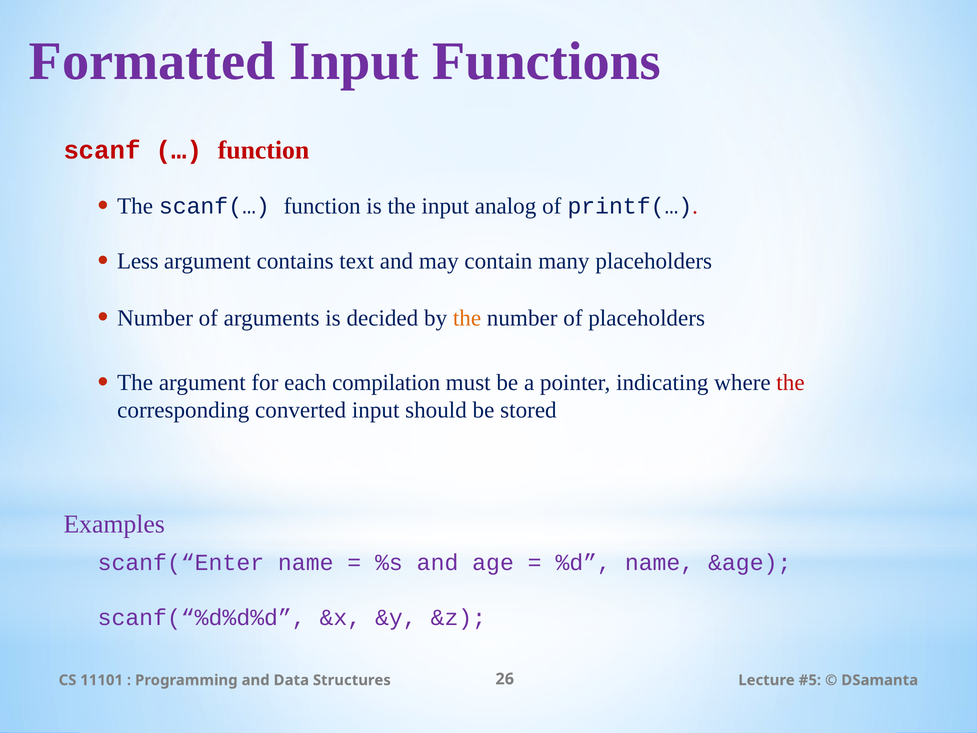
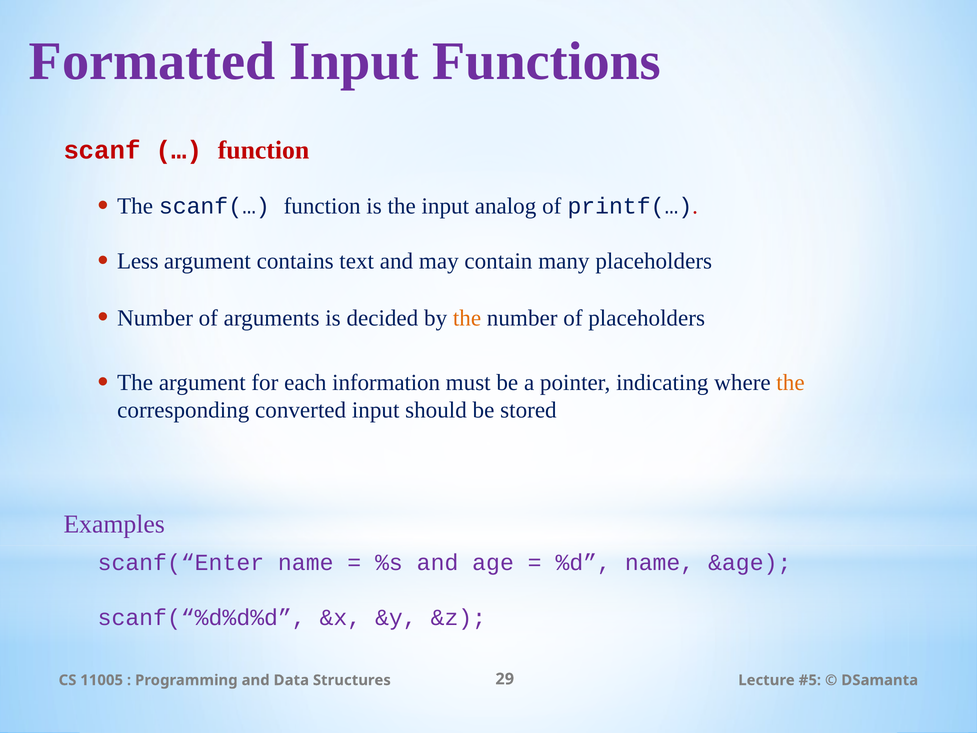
compilation: compilation -> information (386, 382)
the colour: red -> orange (790, 382)
11101: 11101 -> 11005 (102, 680)
26: 26 -> 29 (505, 679)
